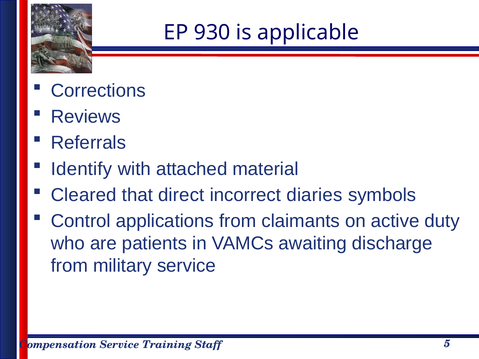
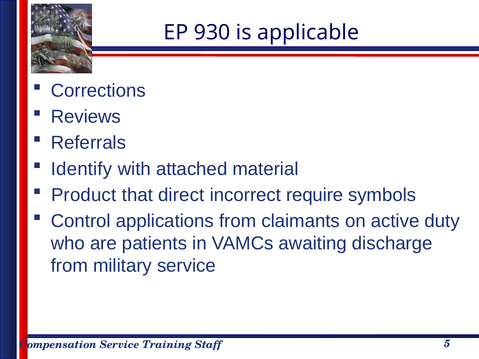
Cleared: Cleared -> Product (84, 195)
diaries: diaries -> require (315, 195)
